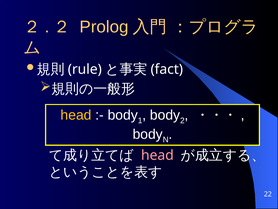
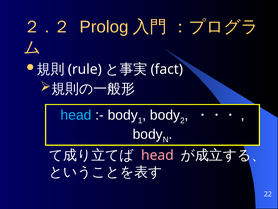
head colour: yellow -> light blue (76, 115)
